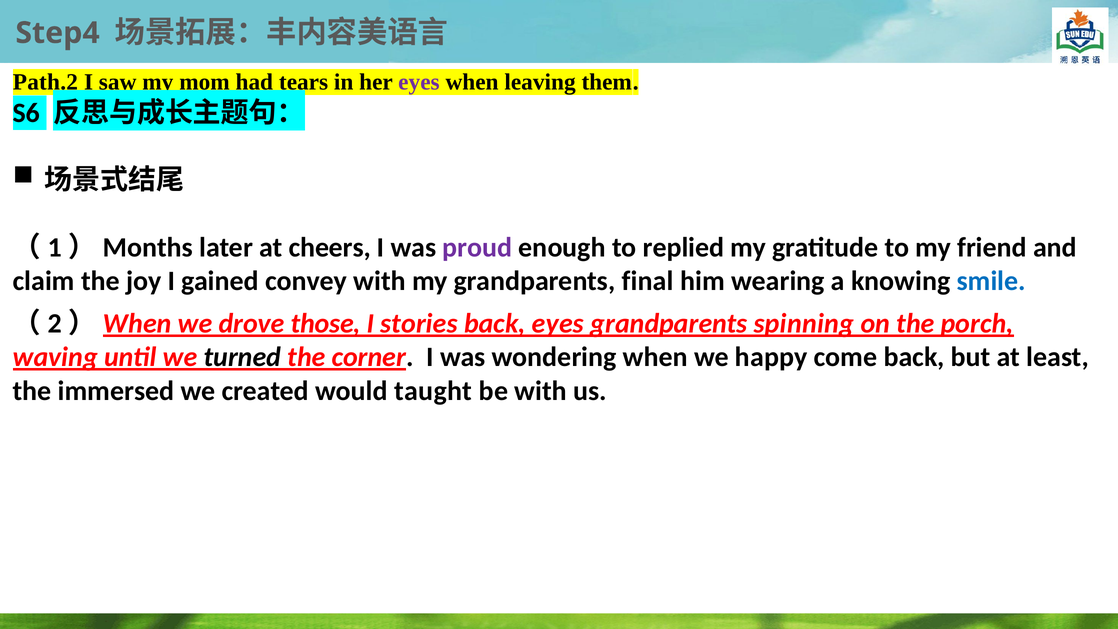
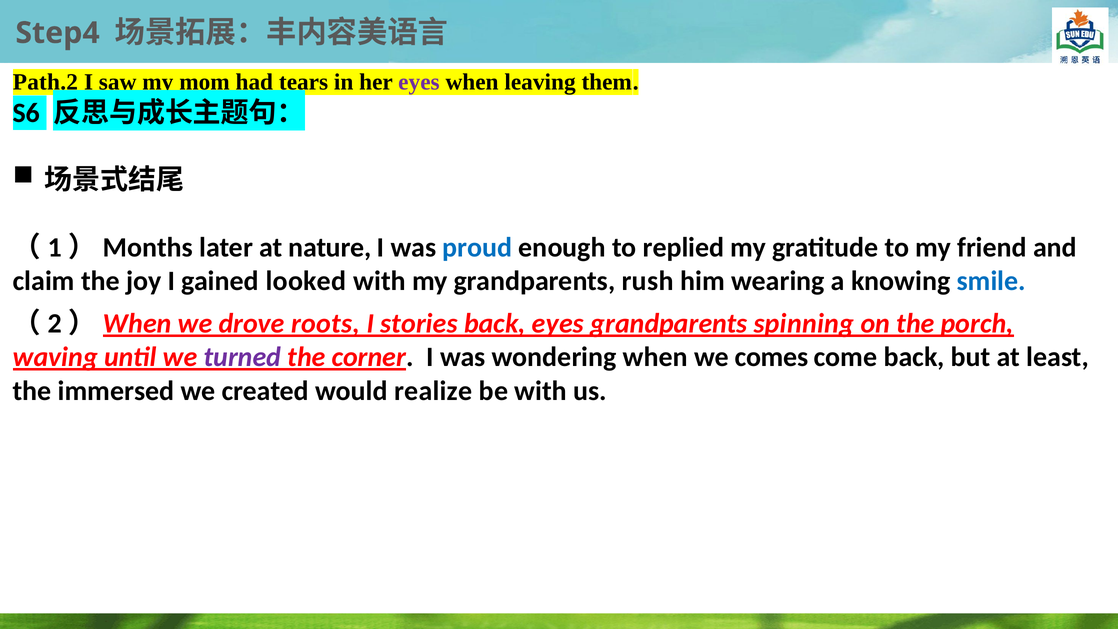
cheers: cheers -> nature (330, 247)
proud colour: purple -> blue (477, 247)
convey: convey -> looked (306, 281)
final: final -> rush (648, 281)
those: those -> roots (326, 324)
turned colour: black -> purple (242, 357)
happy: happy -> comes (771, 357)
taught: taught -> realize (433, 391)
